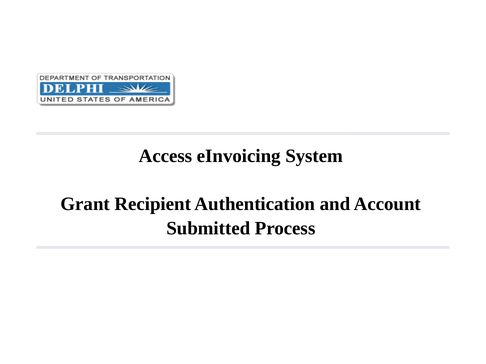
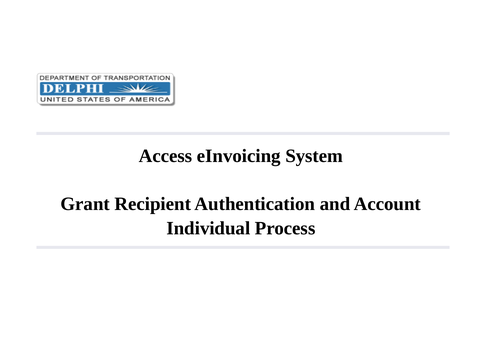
Submitted: Submitted -> Individual (208, 228)
